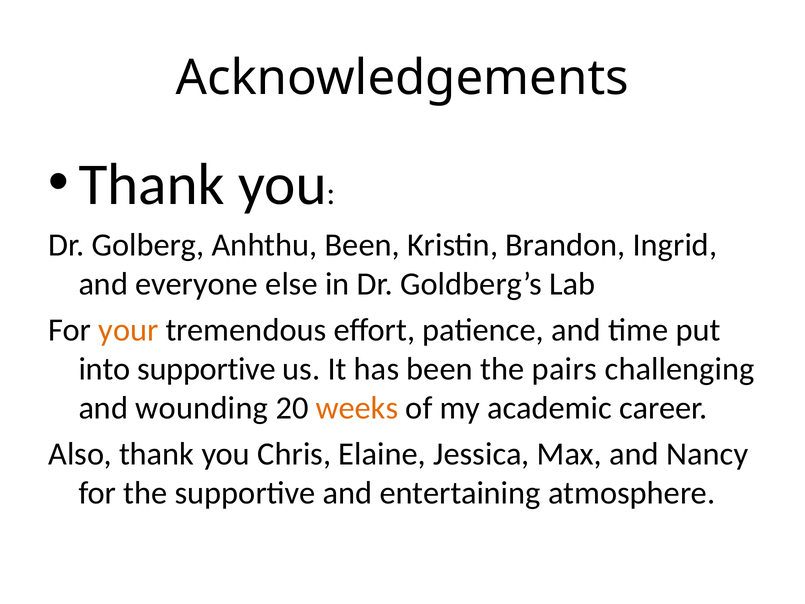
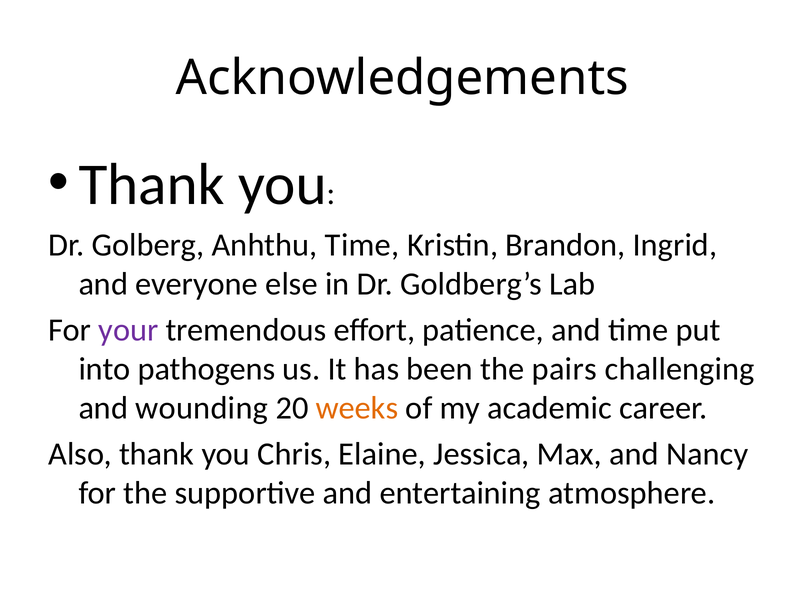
Anhthu Been: Been -> Time (362, 245)
your colour: orange -> purple (128, 330)
into supportive: supportive -> pathogens (206, 369)
